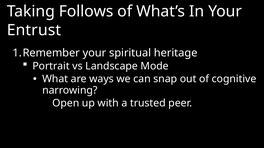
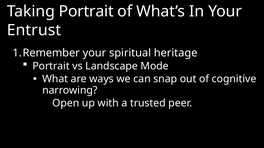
Taking Follows: Follows -> Portrait (86, 11)
